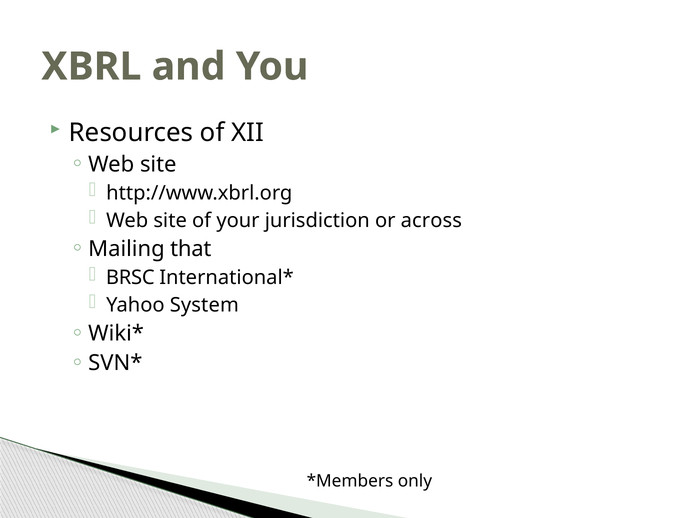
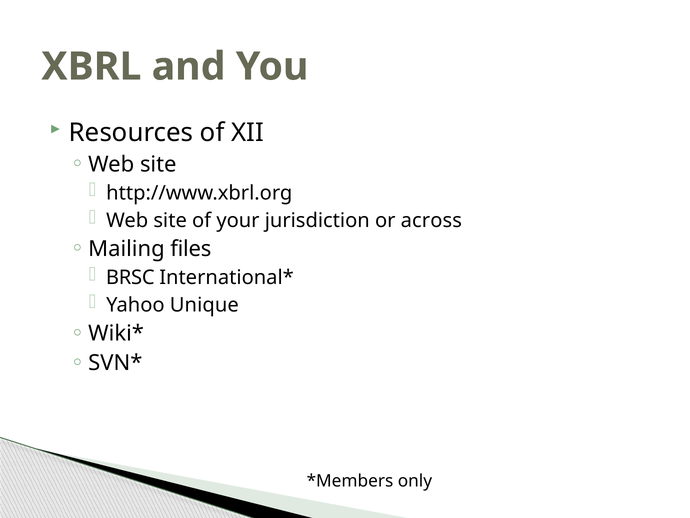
that: that -> files (191, 249)
System: System -> Unique (204, 305)
